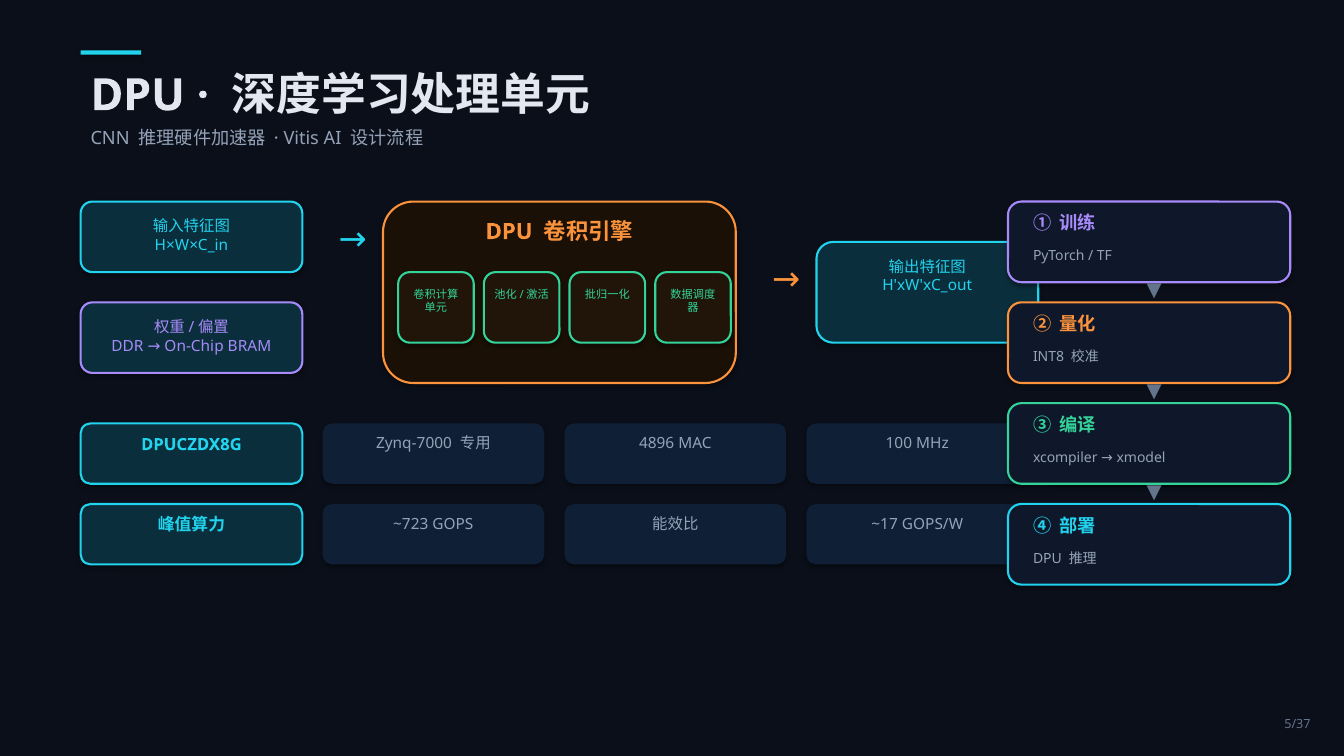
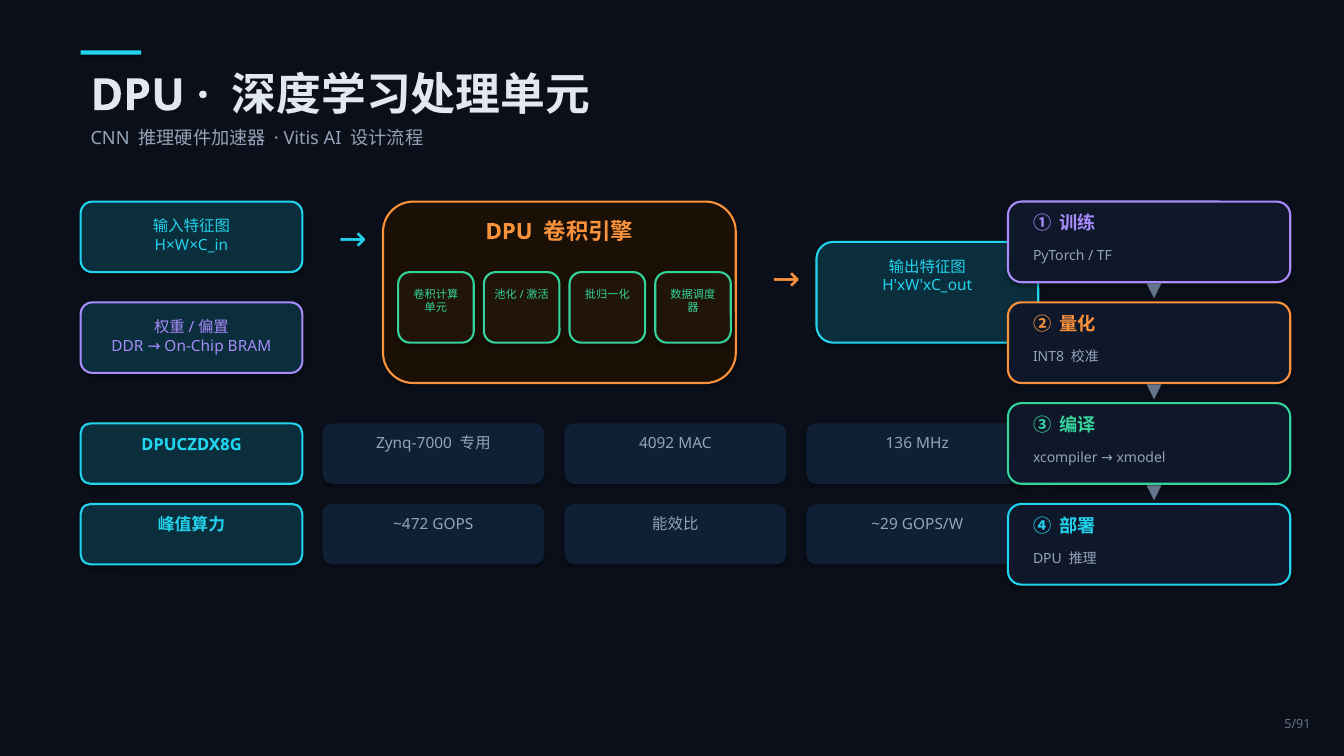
4896: 4896 -> 4092 (657, 444)
100: 100 -> 136 (899, 444)
~723: ~723 -> ~472 (411, 524)
~17: ~17 -> ~29 (885, 524)
5/37: 5/37 -> 5/91 (1298, 724)
